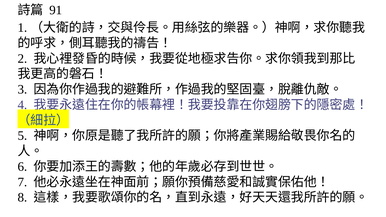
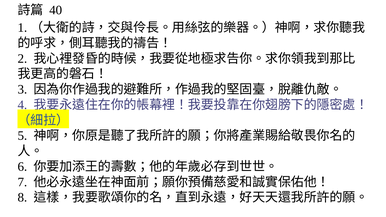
91: 91 -> 40 (56, 10)
